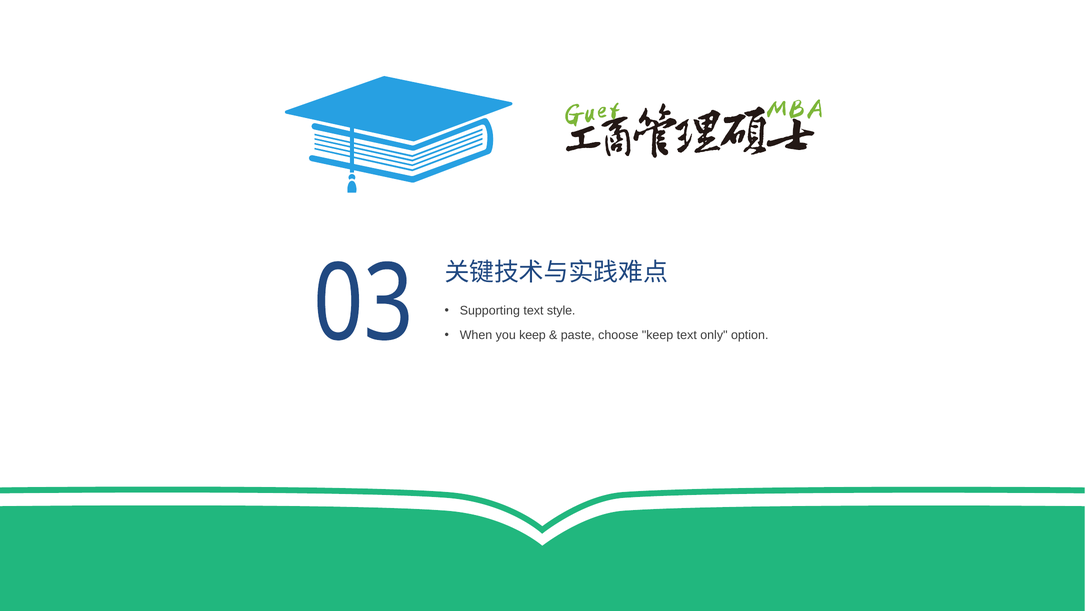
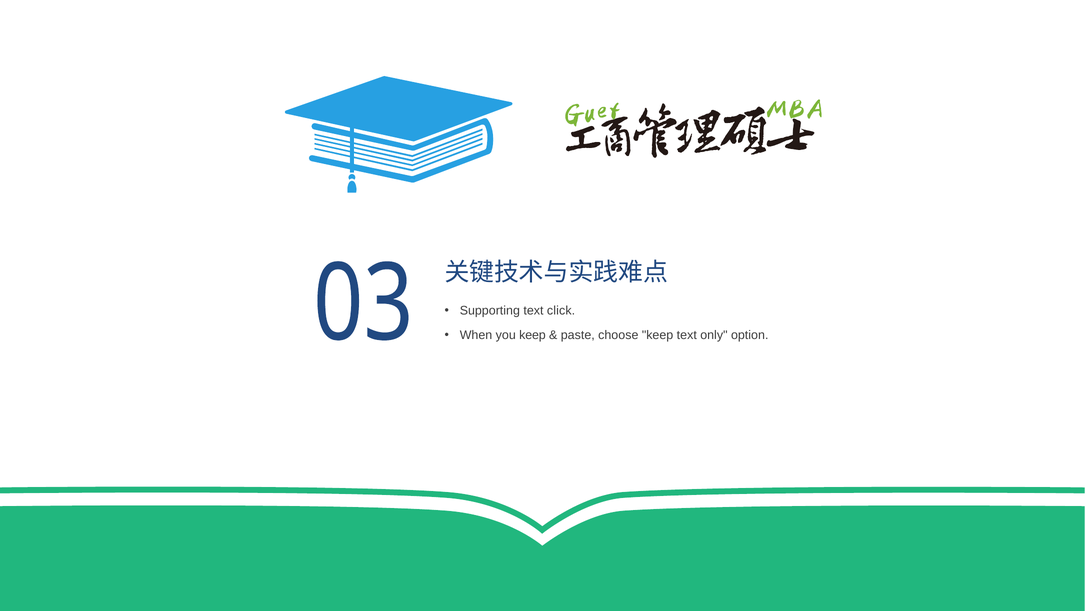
style: style -> click (561, 310)
